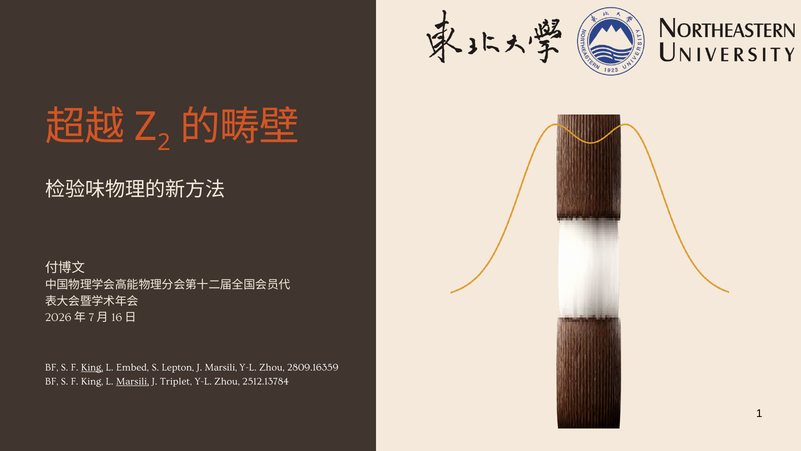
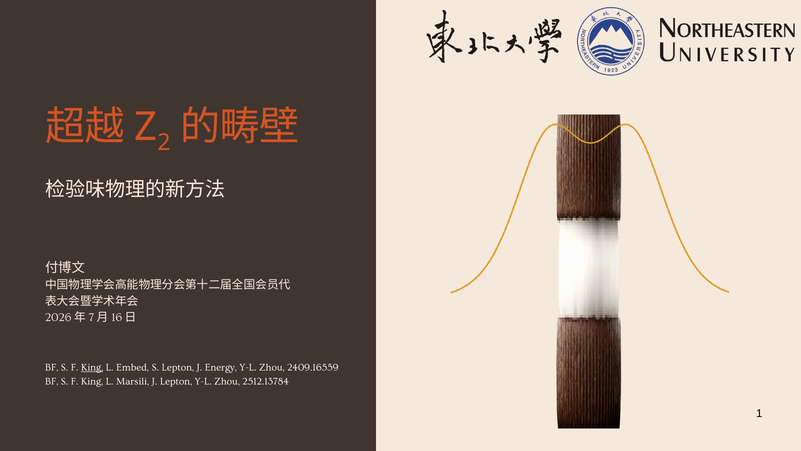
J Marsili: Marsili -> Energy (221, 367)
2809.16359: 2809.16359 -> 2409.16559 (313, 367)
Marsili underline: present -> none (133, 381)
J Triplet: Triplet -> Lepton (176, 381)
